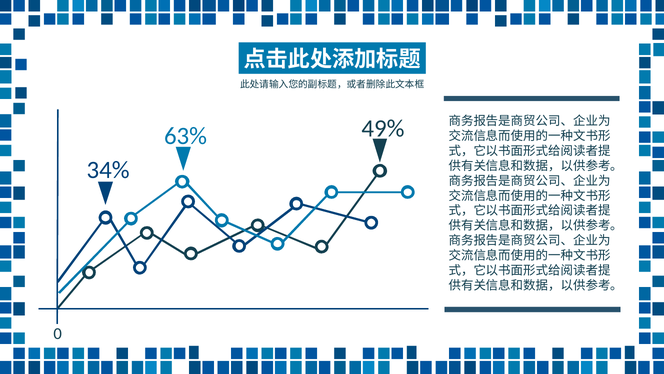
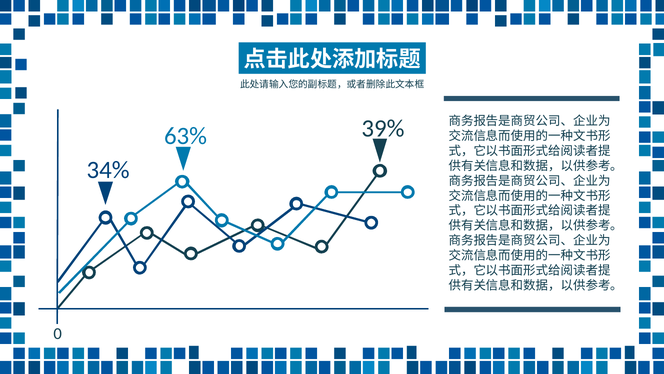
49%: 49% -> 39% (383, 128)
